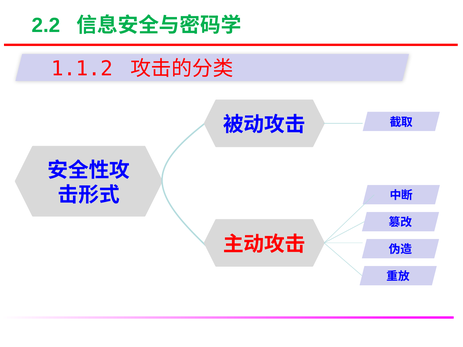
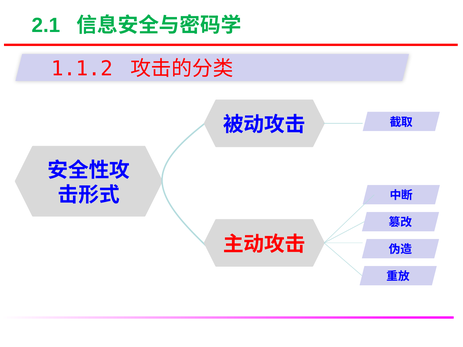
2.2: 2.2 -> 2.1 (46, 25)
